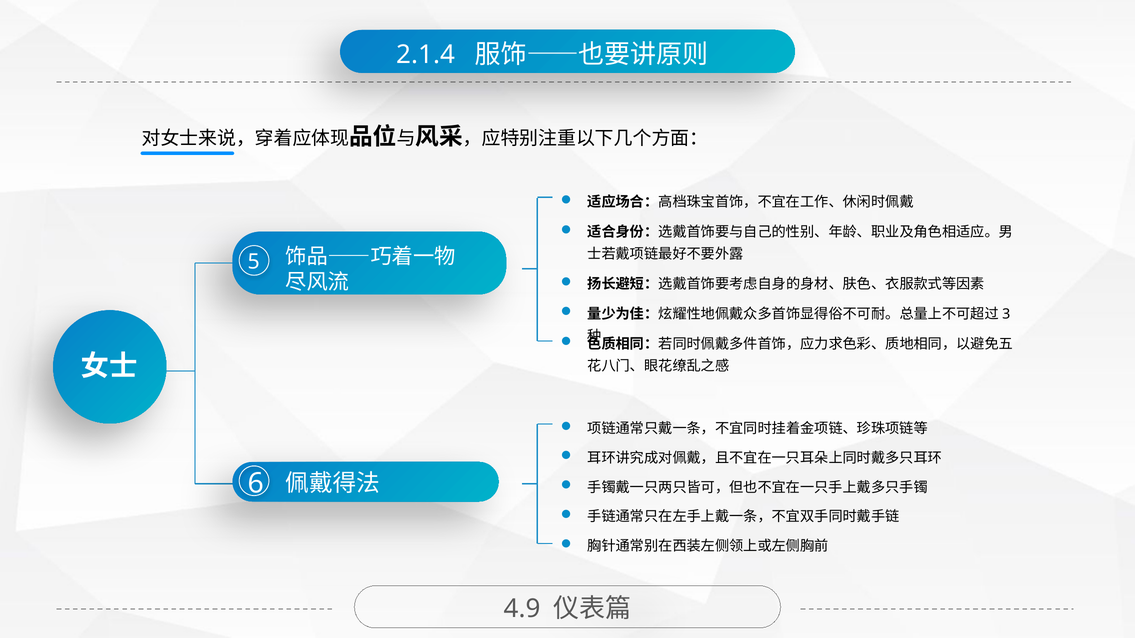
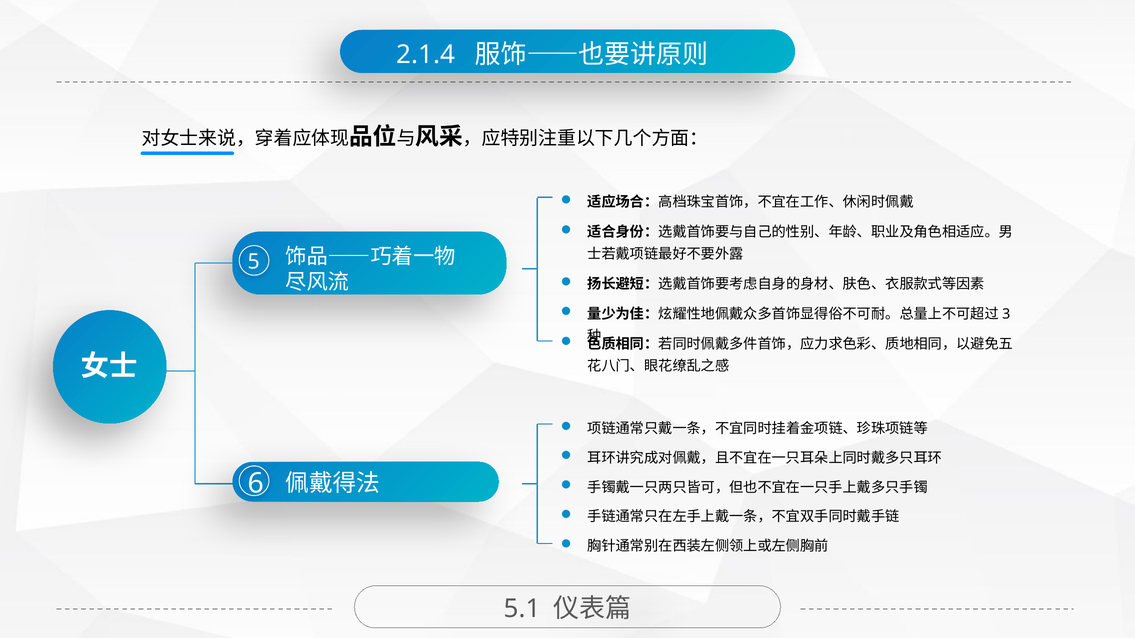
4.9: 4.9 -> 5.1 (522, 609)
